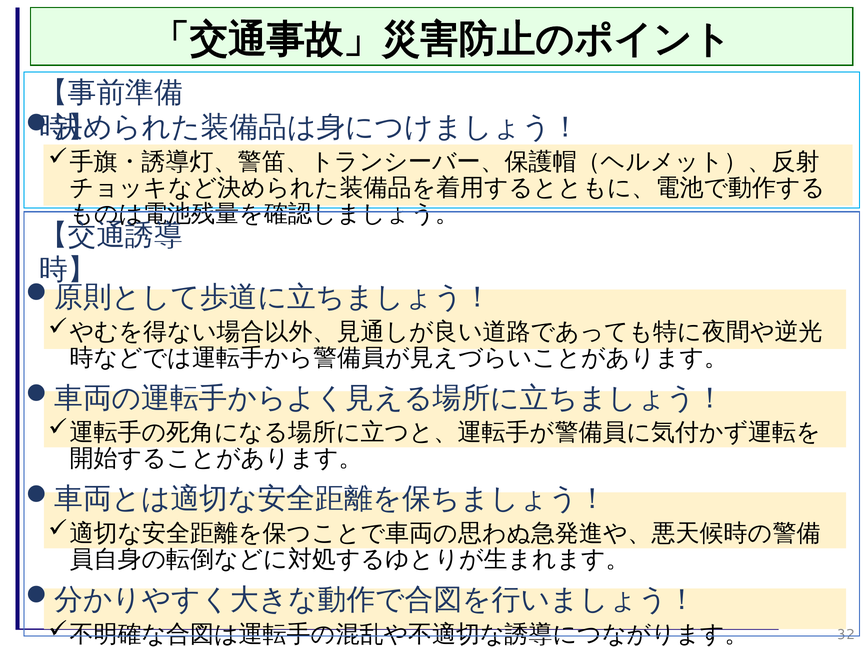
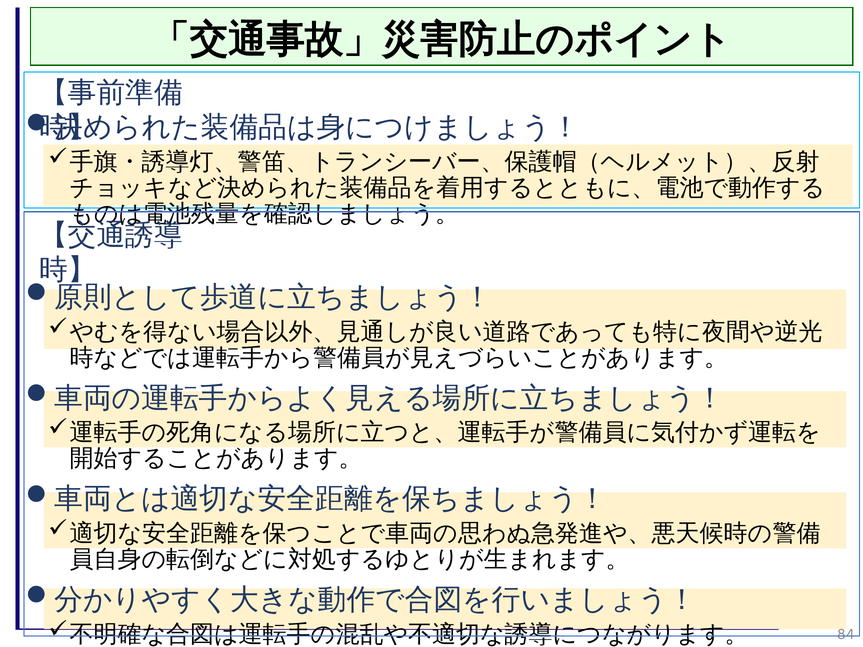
32: 32 -> 84 (846, 635)
